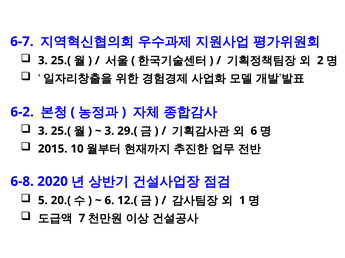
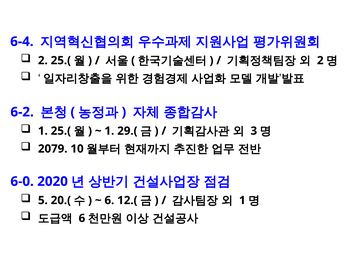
6-7: 6-7 -> 6-4 (22, 42)
3: 3 -> 2 (43, 61)
3: 3 -> 1 (43, 131)
3: 3 -> 1 (109, 131)
6: 6 -> 3 (254, 131)
2015: 2015 -> 2079 (53, 149)
6-8: 6-8 -> 6-0 (22, 182)
7: 7 -> 6 (82, 219)
